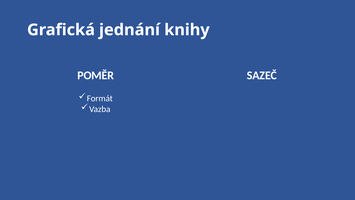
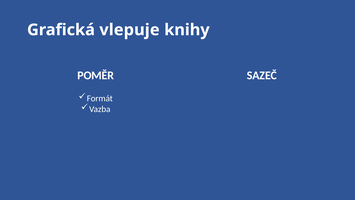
jednání: jednání -> vlepuje (129, 30)
